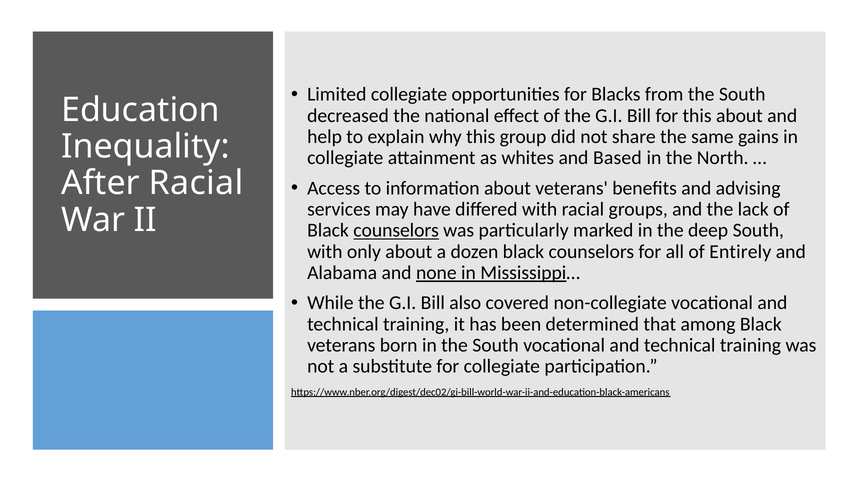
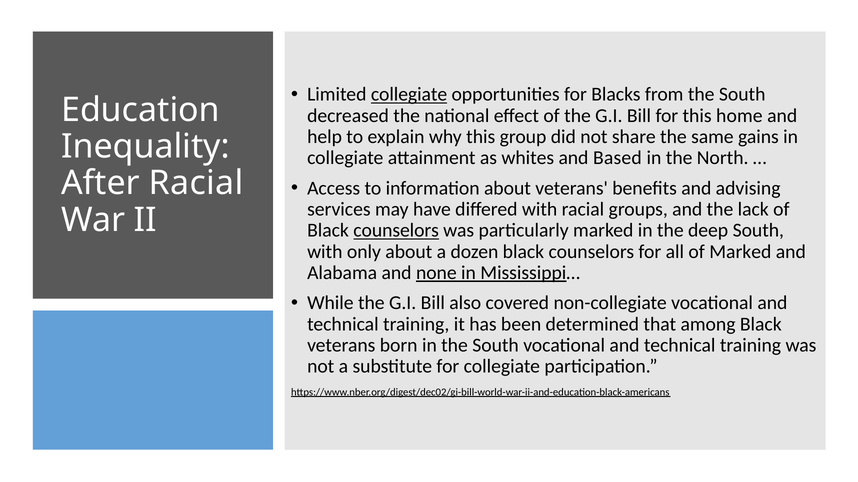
collegiate underline: none -> present (409, 95)
this about: about -> home (739, 116)
of Entirely: Entirely -> Marked (740, 252)
